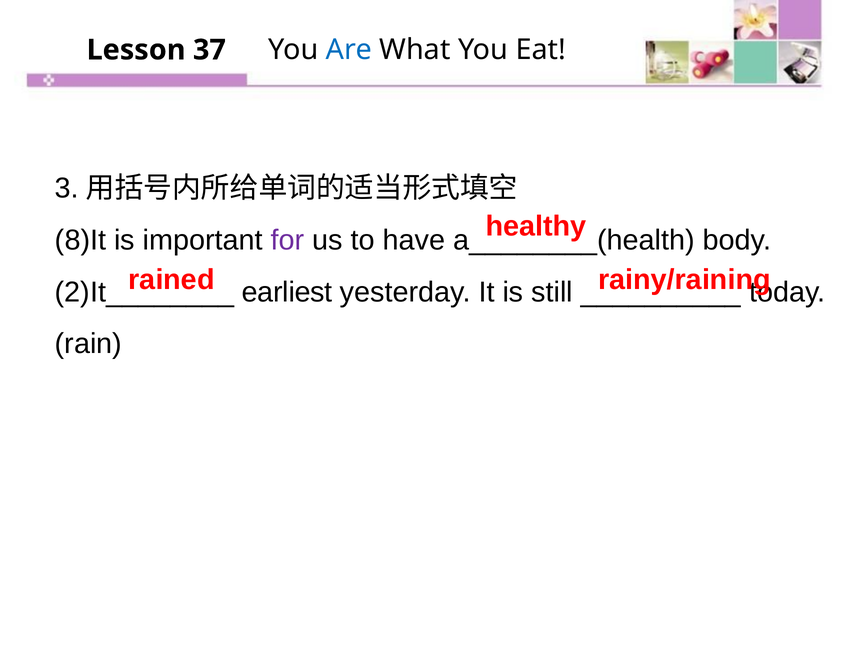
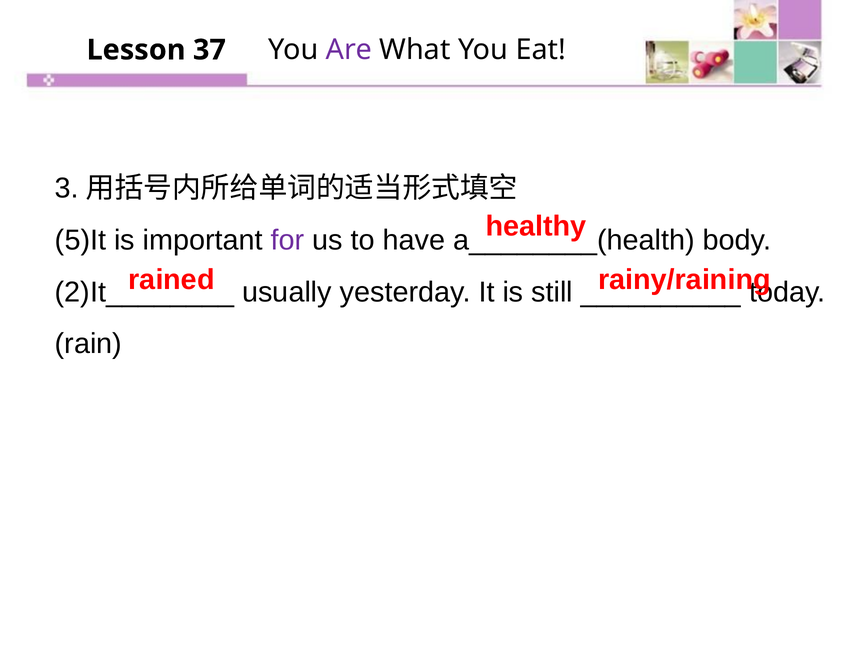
Are colour: blue -> purple (349, 50)
8)It: 8)It -> 5)It (81, 240)
earliest: earliest -> usually (287, 292)
